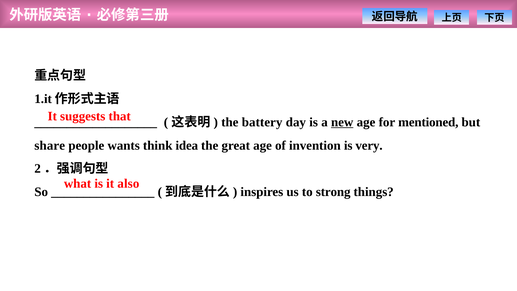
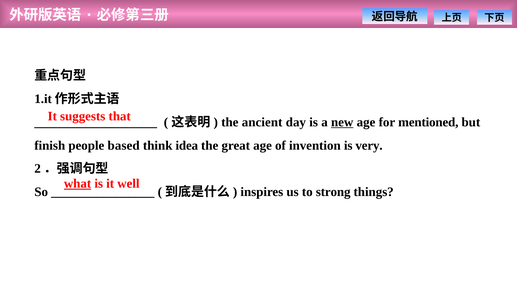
battery: battery -> ancient (262, 122)
share: share -> finish (50, 145)
wants: wants -> based (124, 145)
what underline: none -> present (78, 183)
also: also -> well (128, 183)
